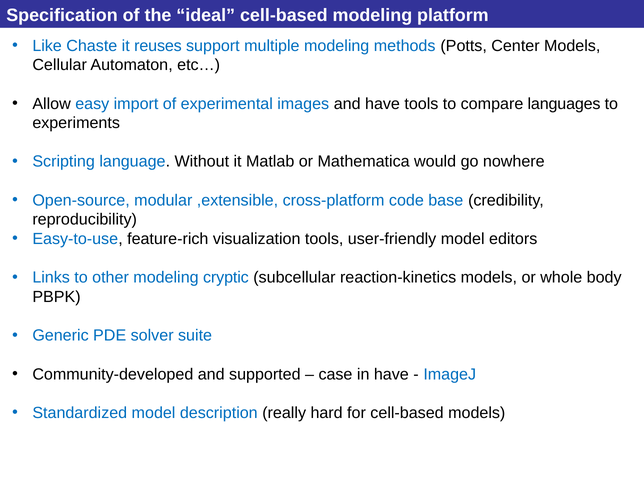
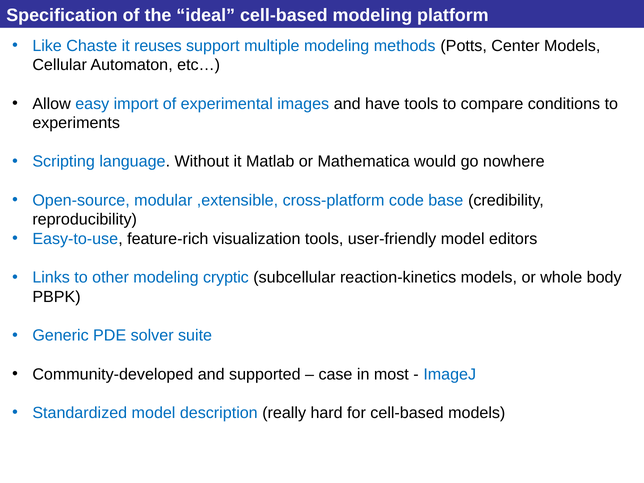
languages: languages -> conditions (564, 104)
in have: have -> most (391, 374)
